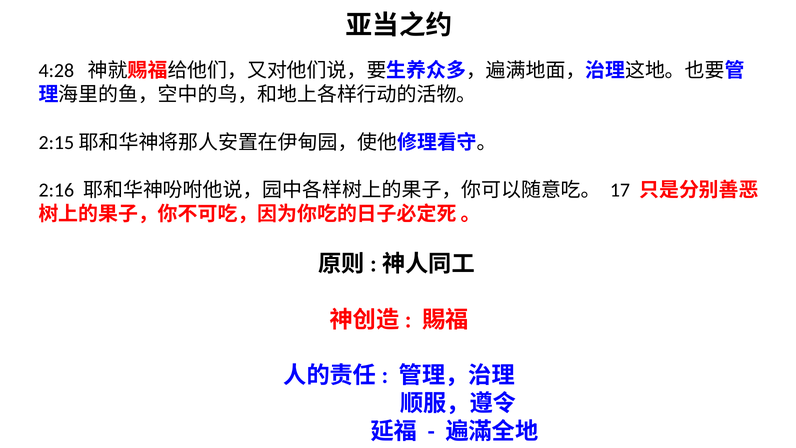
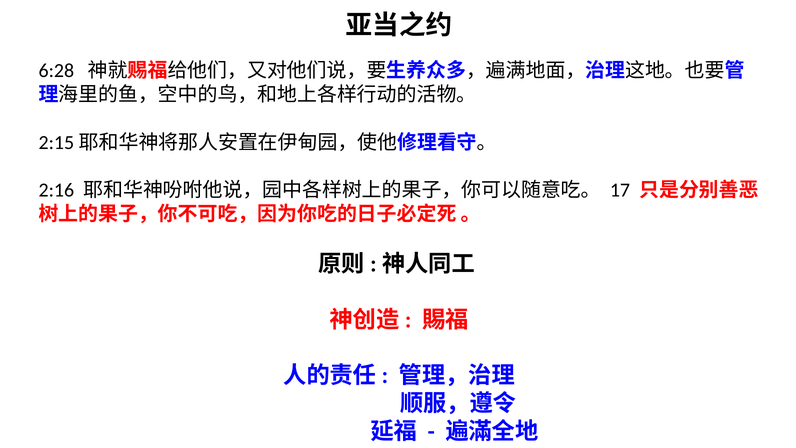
4:28: 4:28 -> 6:28 (56, 71)
